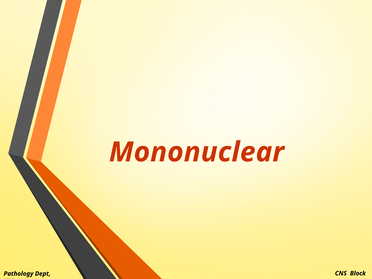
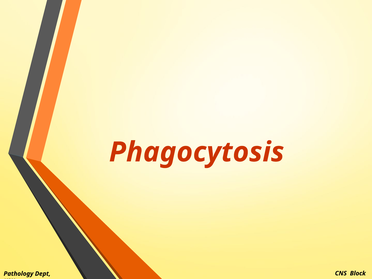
Mononuclear: Mononuclear -> Phagocytosis (197, 152)
